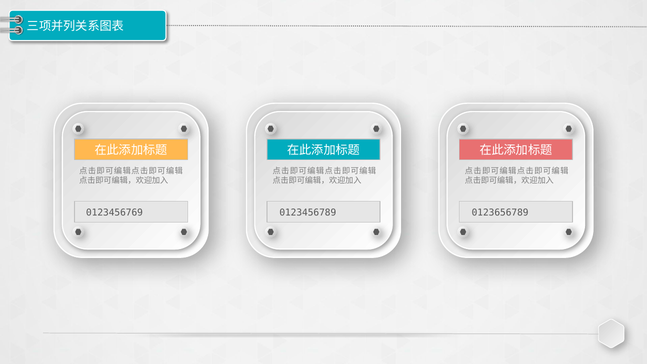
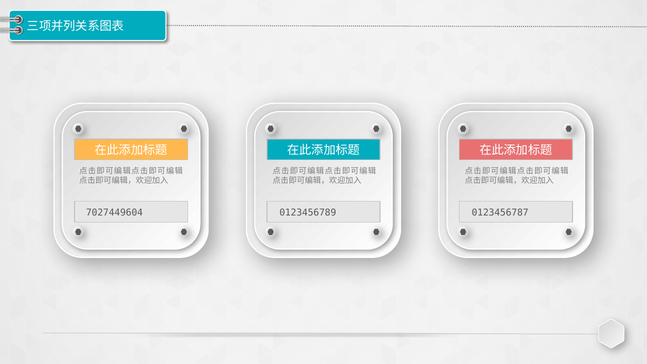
0123456769: 0123456769 -> 7027449604 (114, 213)
0123656789: 0123656789 -> 0123456787 (500, 213)
